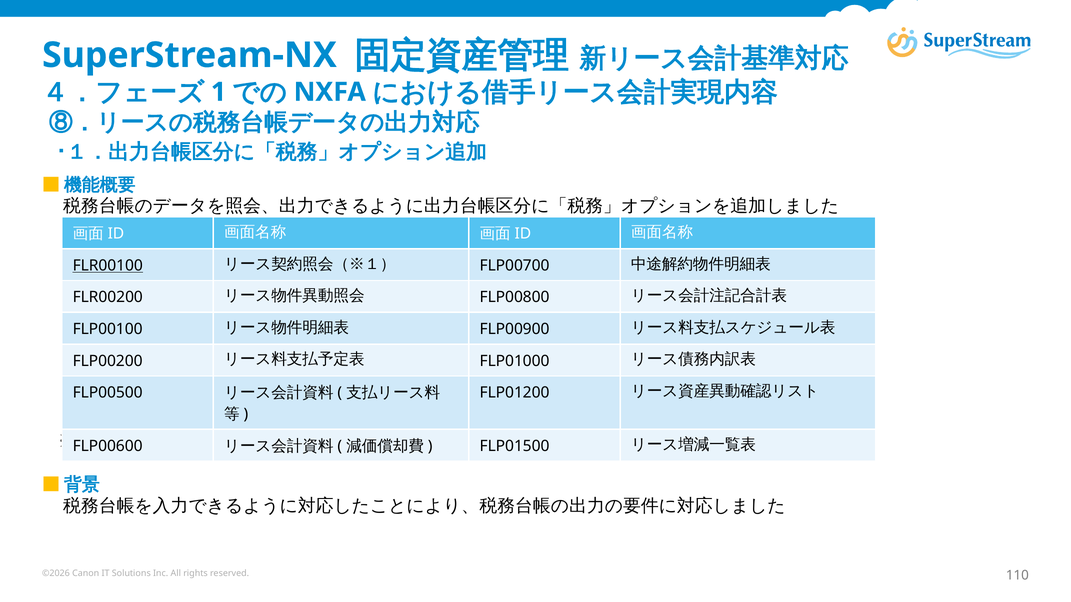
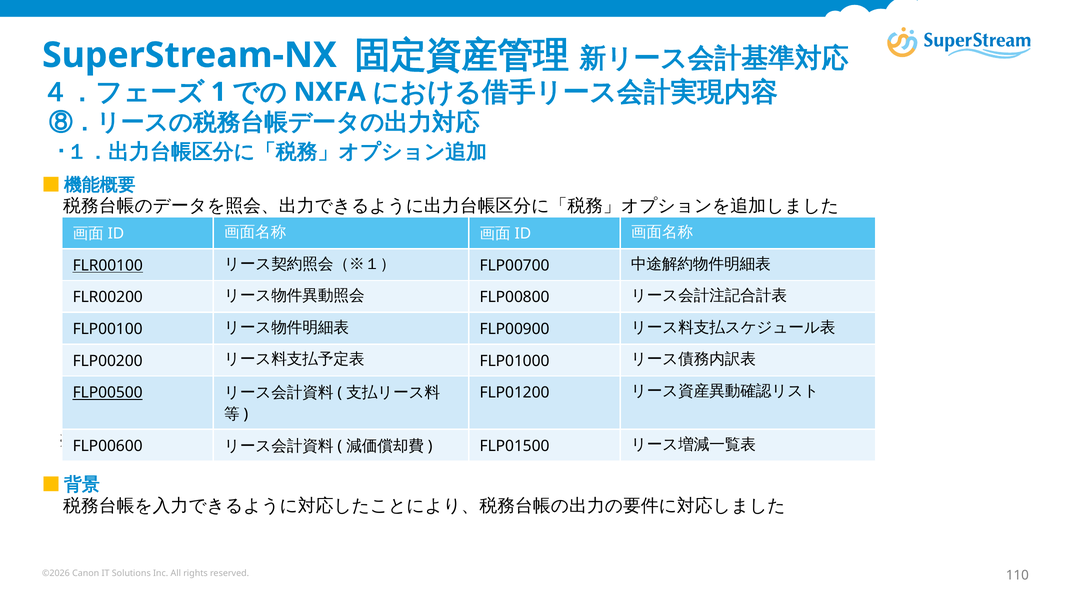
FLP00500 underline: none -> present (108, 393)
